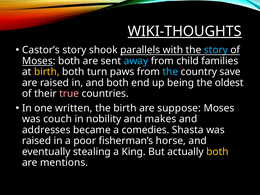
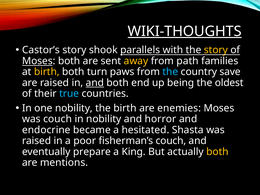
story colour: light blue -> yellow (216, 50)
away colour: light blue -> yellow (136, 61)
child: child -> path (188, 61)
and underline: none -> present (95, 83)
true colour: pink -> light blue (69, 94)
one written: written -> nobility (74, 108)
suppose: suppose -> enemies (179, 108)
makes: makes -> horror (161, 119)
addresses: addresses -> endocrine (46, 130)
comedies: comedies -> hesitated (145, 130)
fisherman’s horse: horse -> couch (171, 141)
stealing: stealing -> prepare (92, 152)
